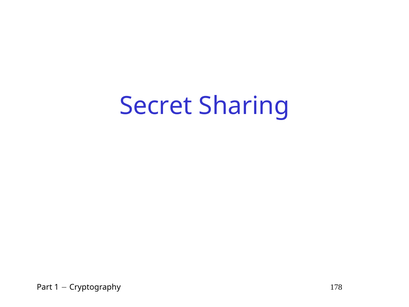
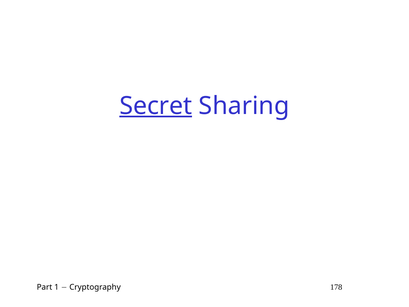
Secret underline: none -> present (156, 106)
